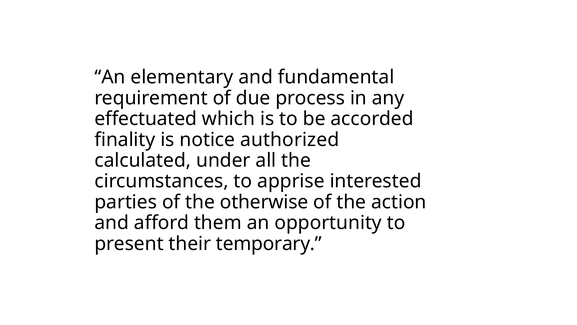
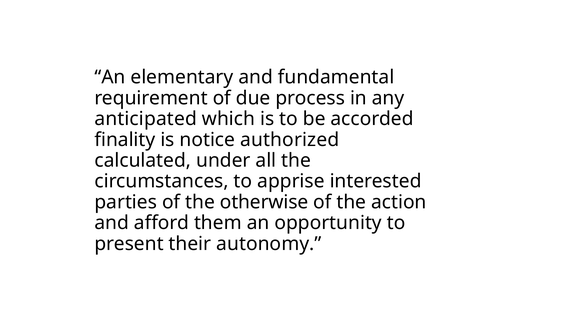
effectuated: effectuated -> anticipated (146, 119)
temporary: temporary -> autonomy (269, 243)
